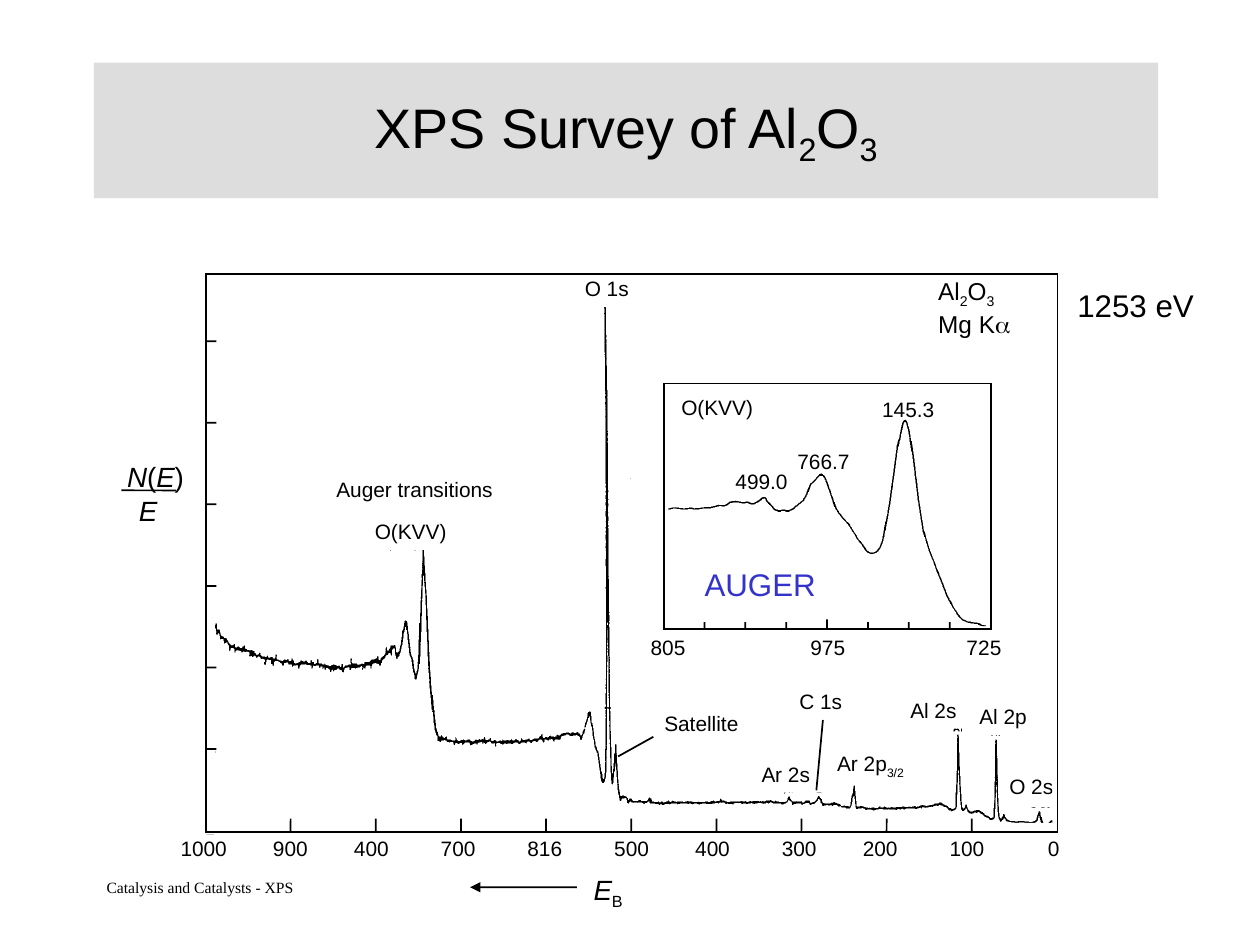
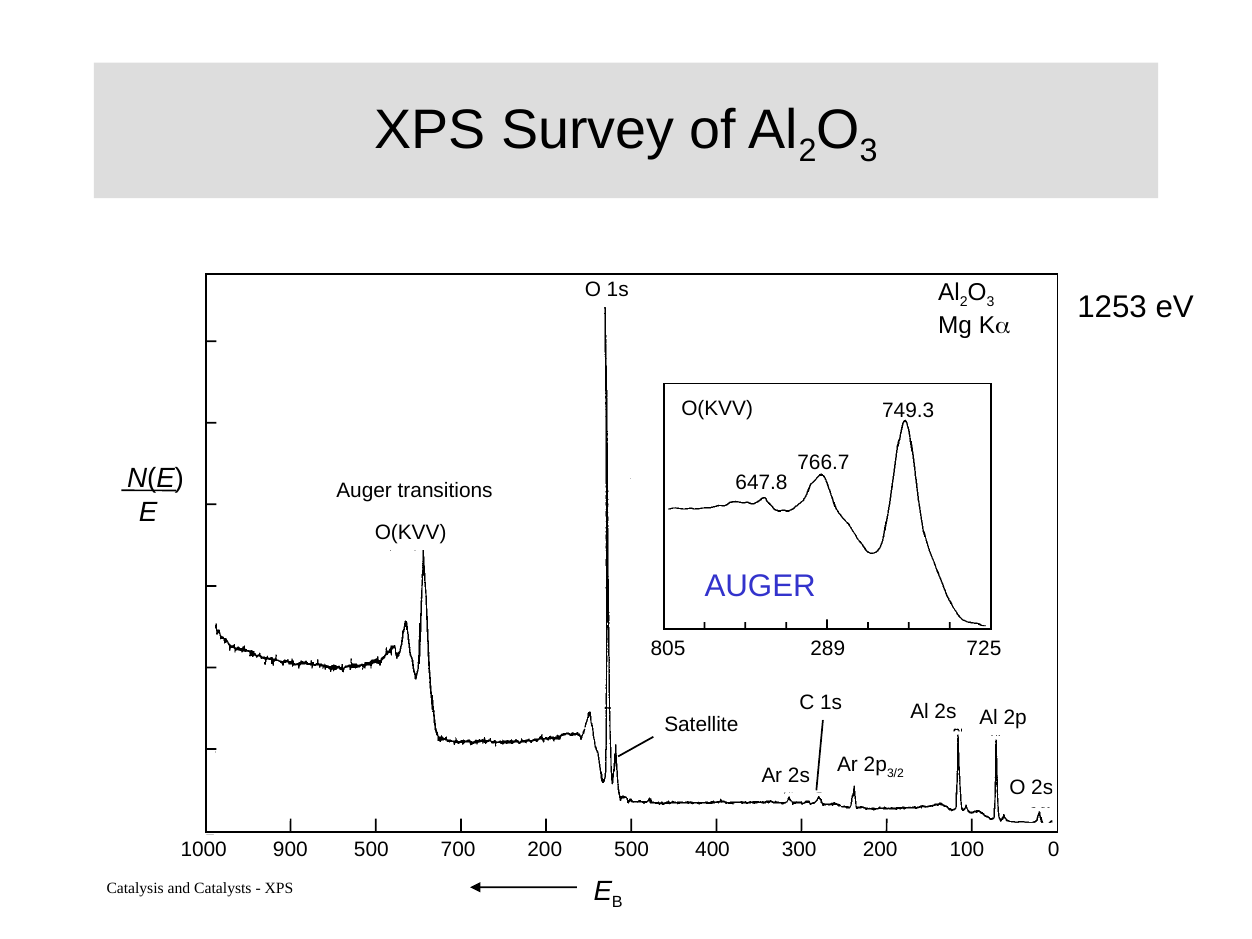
145.3: 145.3 -> 749.3 (908, 411)
499.0: 499.0 -> 647.8 (761, 483)
975: 975 -> 289 (828, 649)
900 400: 400 -> 500 (371, 850)
700 816: 816 -> 200 (545, 850)
